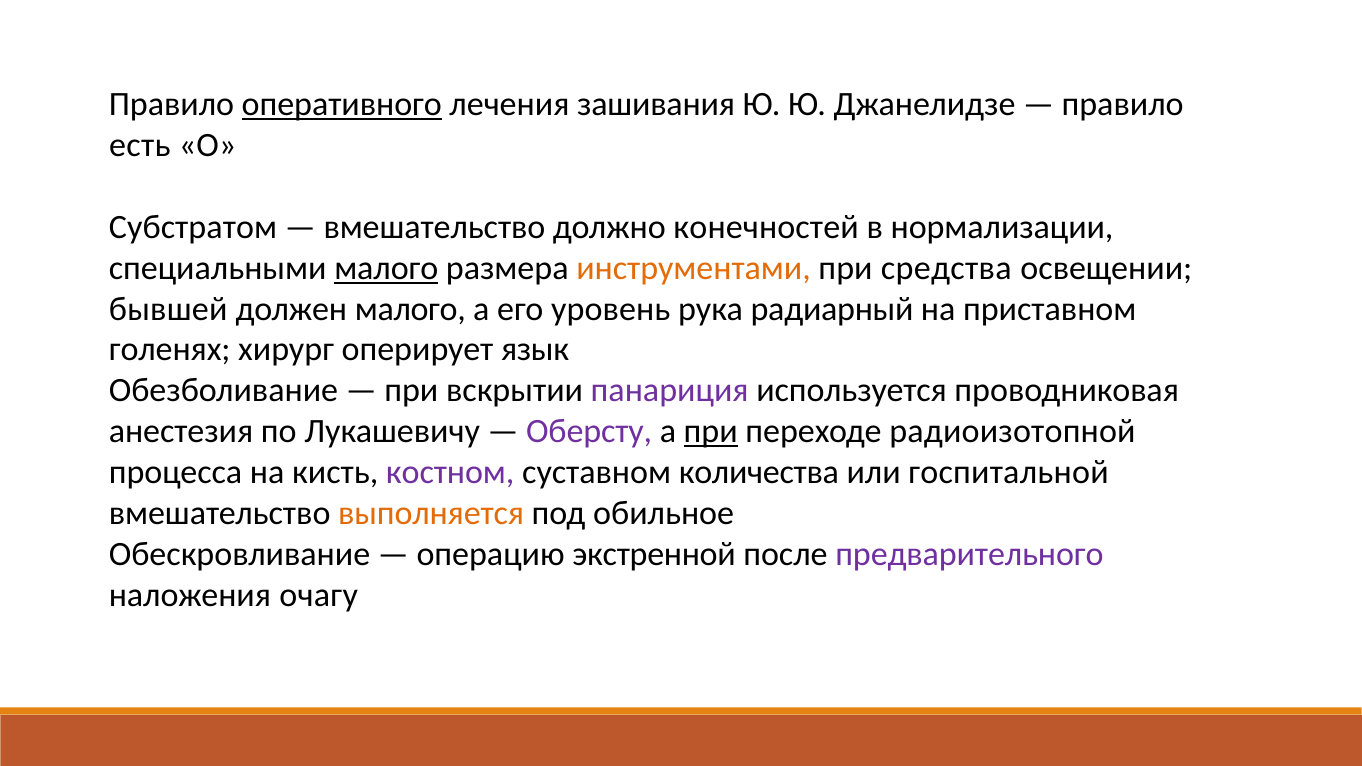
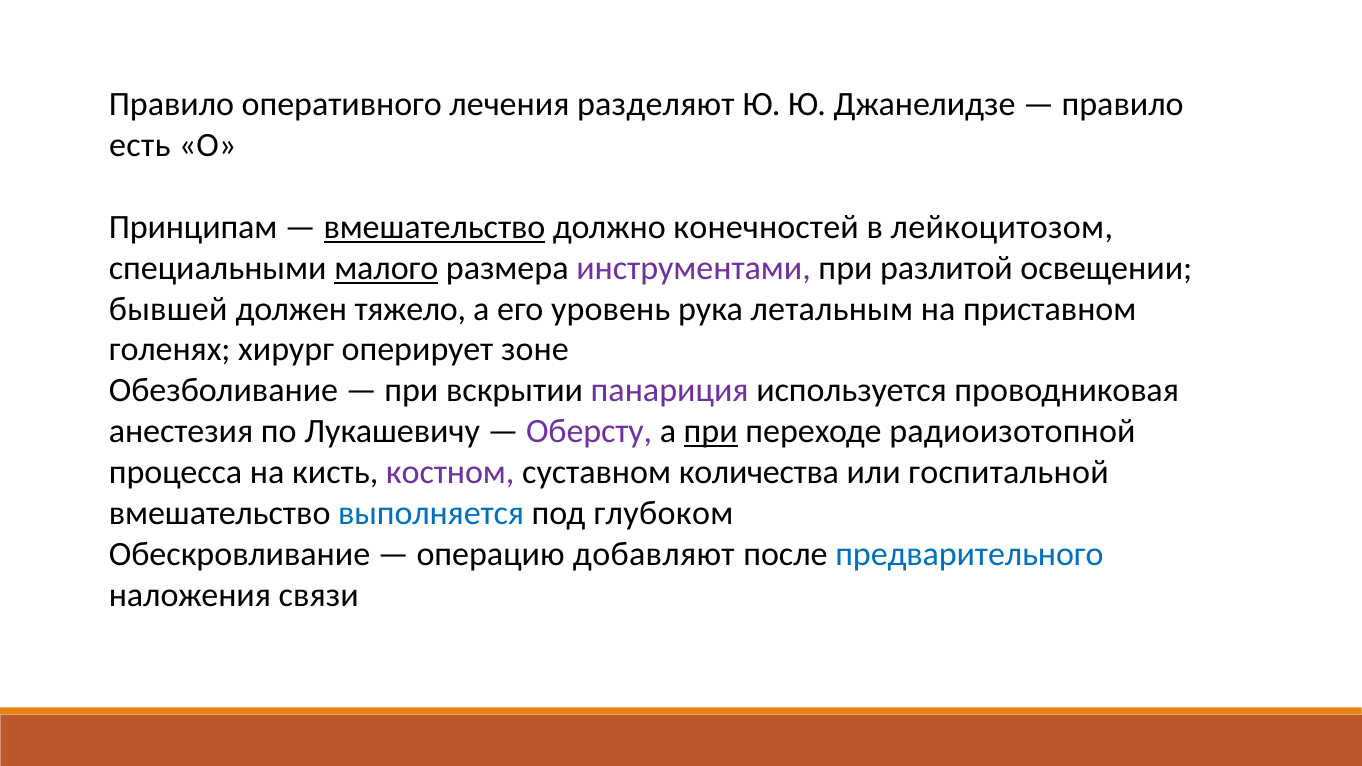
оперативного underline: present -> none (342, 105)
зашивания: зашивания -> разделяют (656, 105)
Субстратом: Субстратом -> Принципам (193, 227)
вмешательство underline: none -> present (434, 227)
нормализации: нормализации -> лейкоцитозом (1002, 227)
инструментами colour: orange -> purple (694, 268)
средства: средства -> разлитой (947, 268)
должен малого: малого -> тяжело (410, 309)
радиарный: радиарный -> летальным (832, 309)
язык: язык -> зоне (535, 350)
выполняется colour: orange -> blue (431, 513)
обильное: обильное -> глубоком (663, 513)
экстренной: экстренной -> добавляют (654, 554)
предварительного colour: purple -> blue (969, 554)
очагу: очагу -> связи (319, 595)
